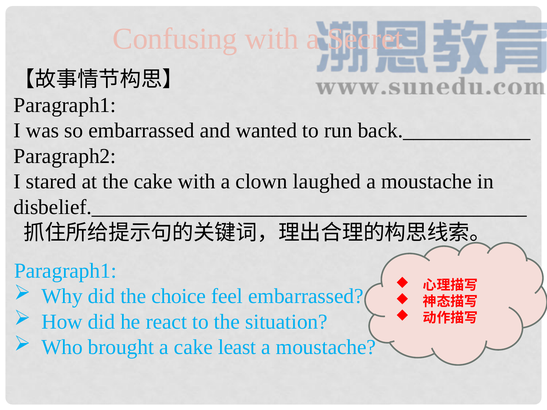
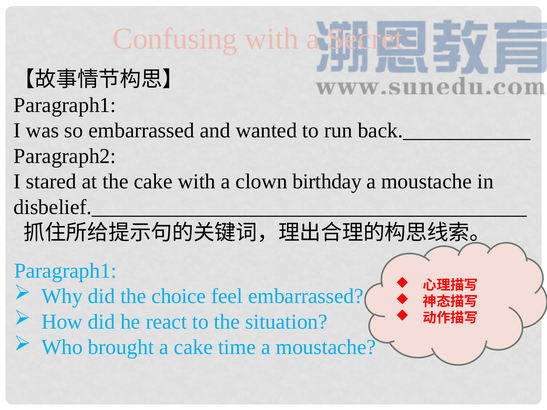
laughed: laughed -> birthday (327, 182)
least: least -> time (237, 347)
